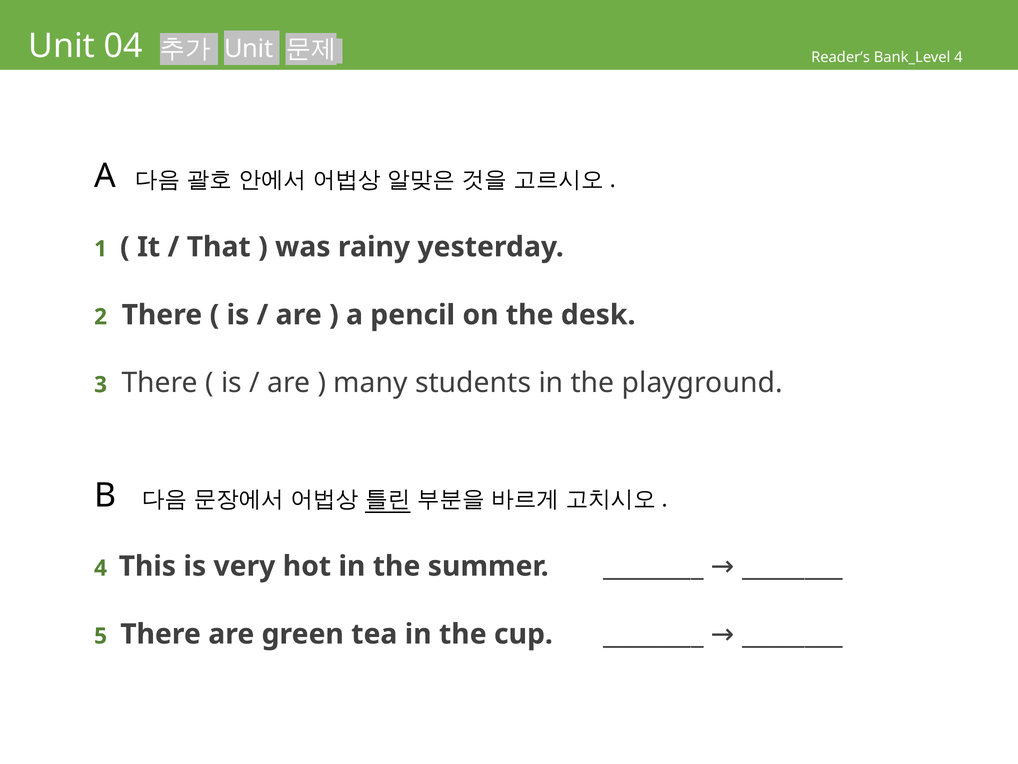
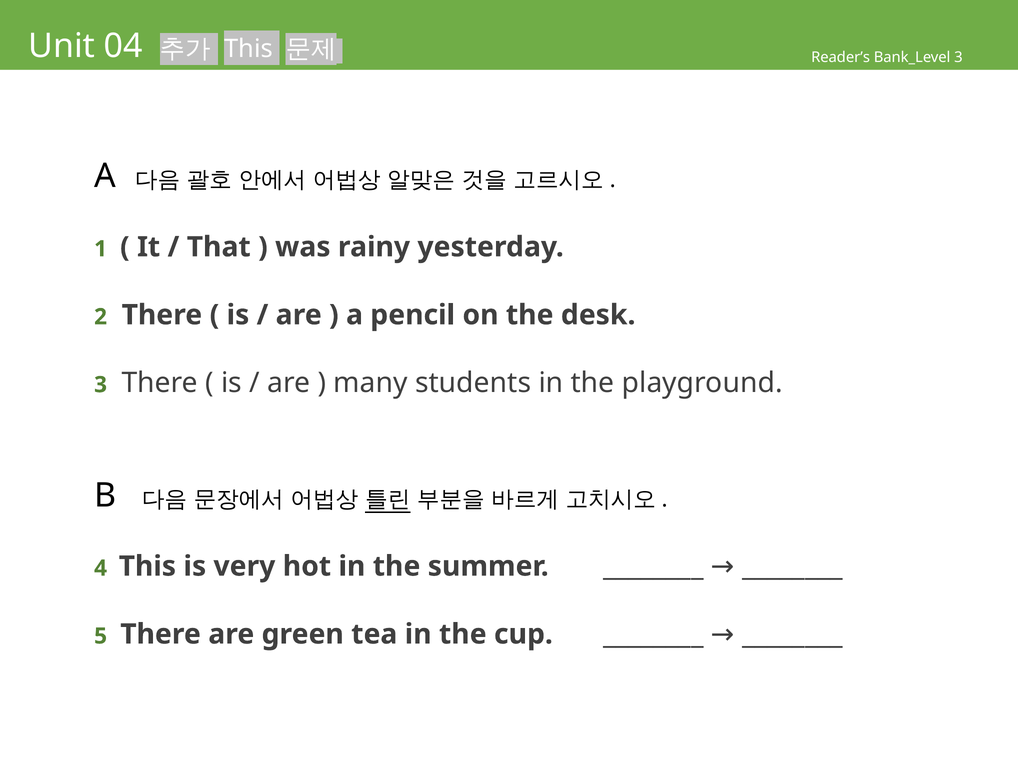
Unit: Unit -> This (249, 49)
Bank_Level 4: 4 -> 3 (958, 57)
